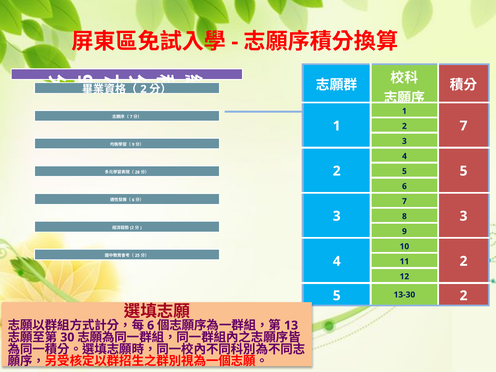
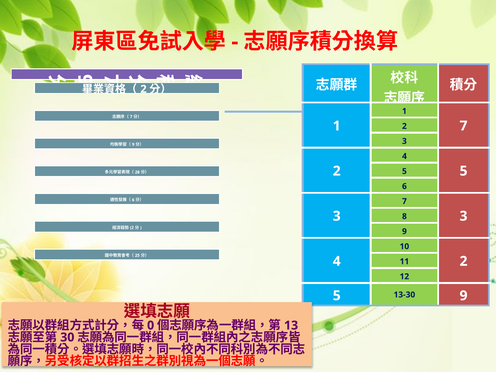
13-30 2: 2 -> 9 (464, 296)
6: 6 -> 0 (151, 325)
